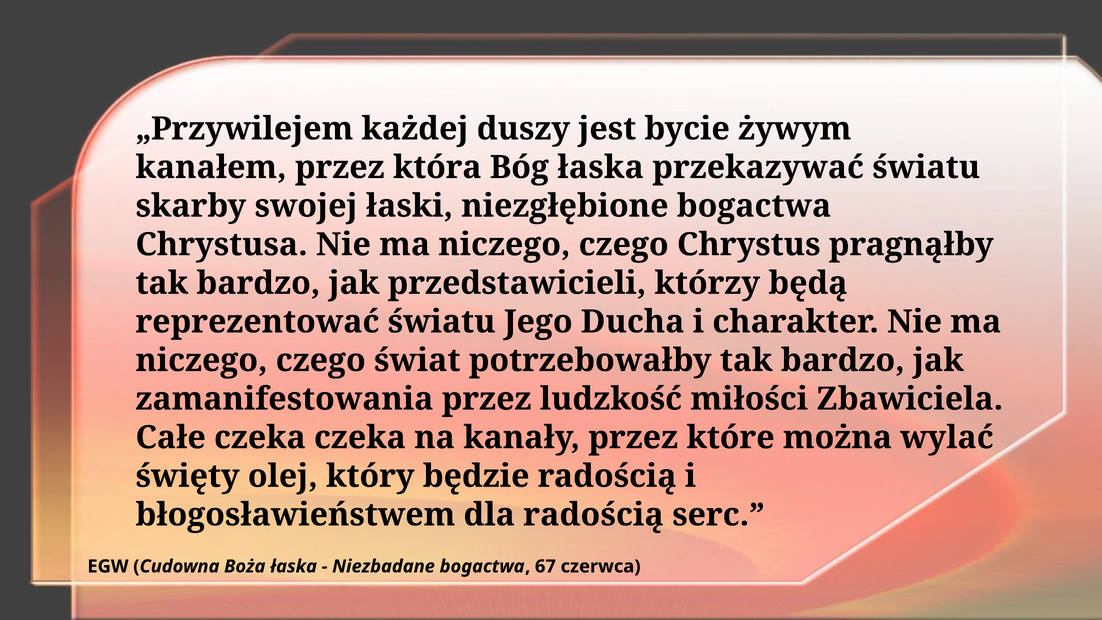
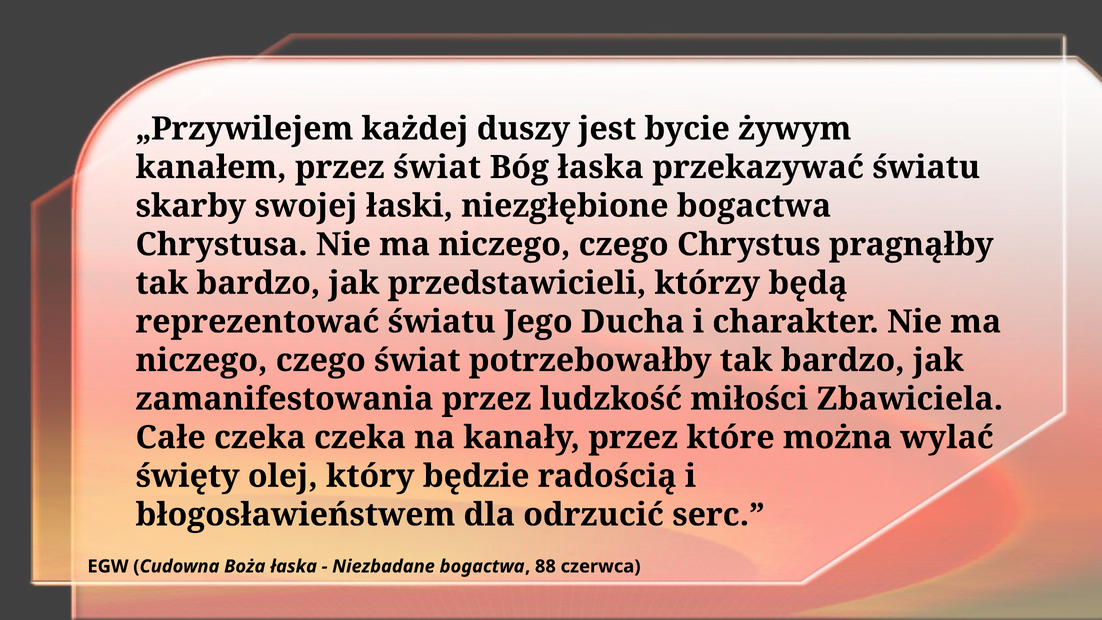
przez która: która -> świat (437, 167)
dla radością: radością -> odrzucić (594, 515)
67: 67 -> 88 (545, 566)
